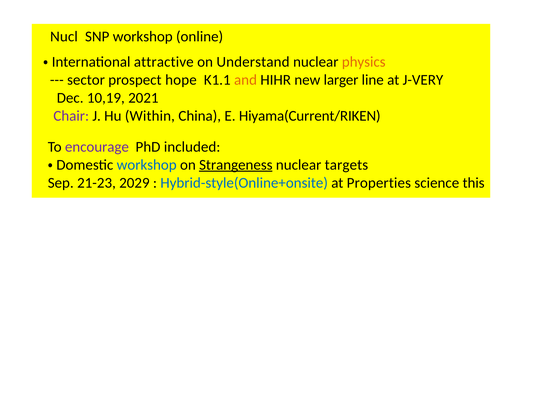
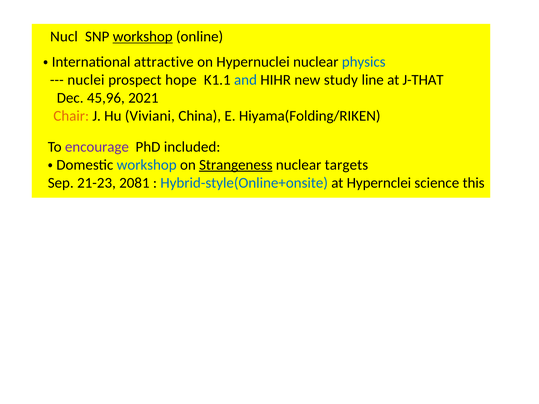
workshop underline: none -> present (143, 37)
Understand: Understand -> Hypernuclei (253, 62)
physics colour: orange -> blue (364, 62)
sector: sector -> nuclei (86, 80)
and colour: orange -> blue (246, 80)
larger: larger -> study (341, 80)
J-VERY: J-VERY -> J-THAT (423, 80)
10,19: 10,19 -> 45,96 (106, 98)
Chair colour: purple -> orange (71, 116)
Within: Within -> Viviani (150, 116)
Hiyama(Current/RIKEN: Hiyama(Current/RIKEN -> Hiyama(Folding/RIKEN (310, 116)
2029: 2029 -> 2081 (134, 183)
Properties: Properties -> Hypernclei (379, 183)
